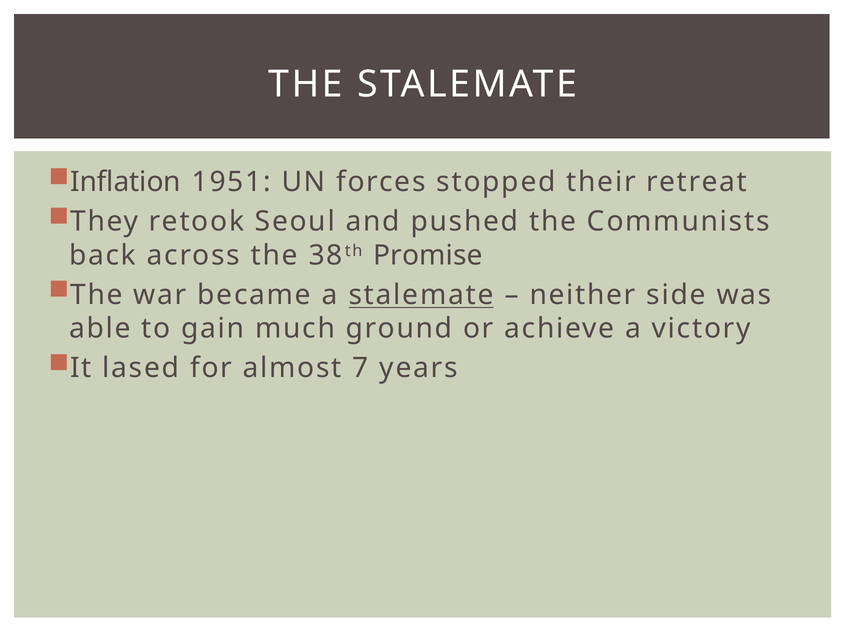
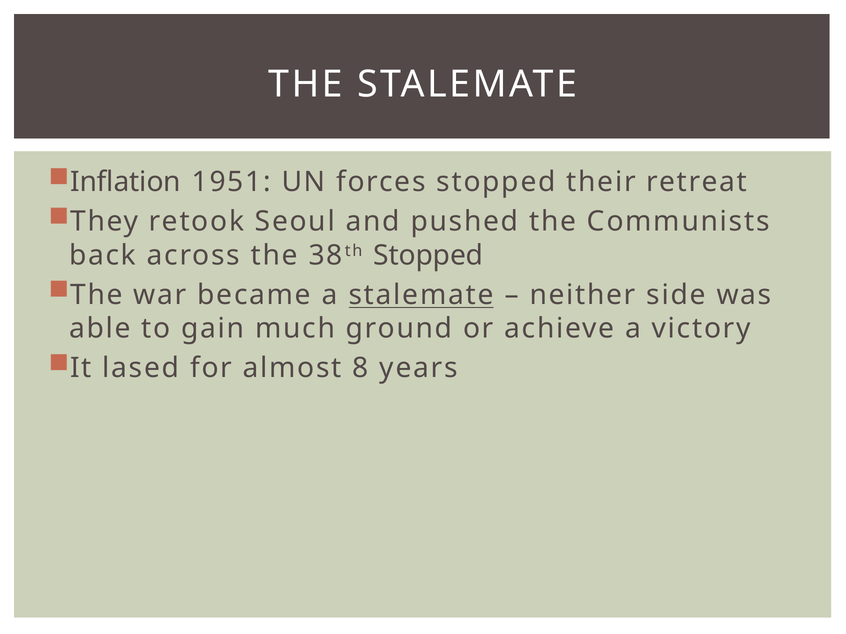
38th Promise: Promise -> Stopped (428, 255)
7: 7 -> 8 (361, 368)
